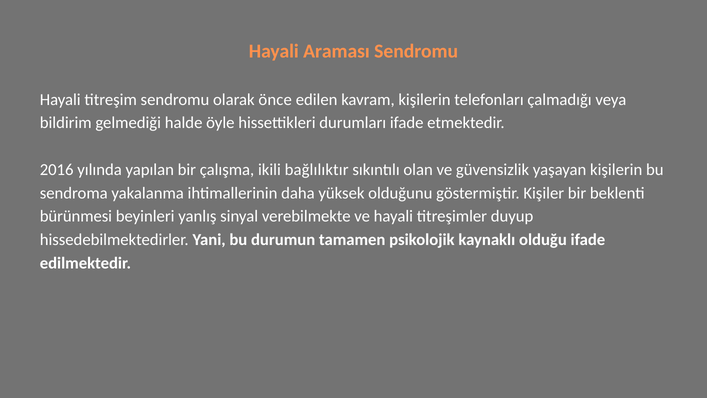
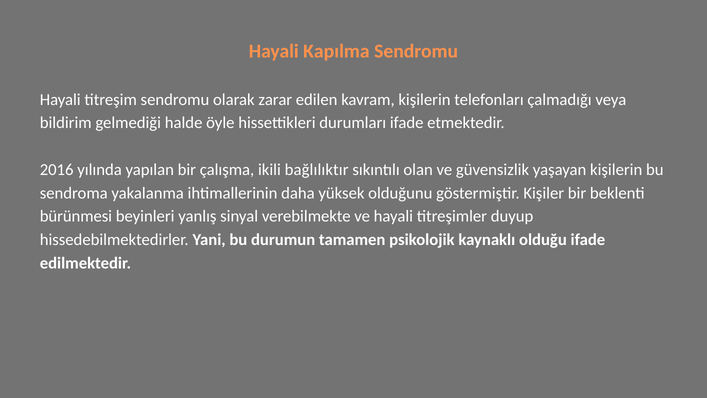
Araması: Araması -> Kapılma (336, 51)
önce: önce -> zarar (275, 99)
